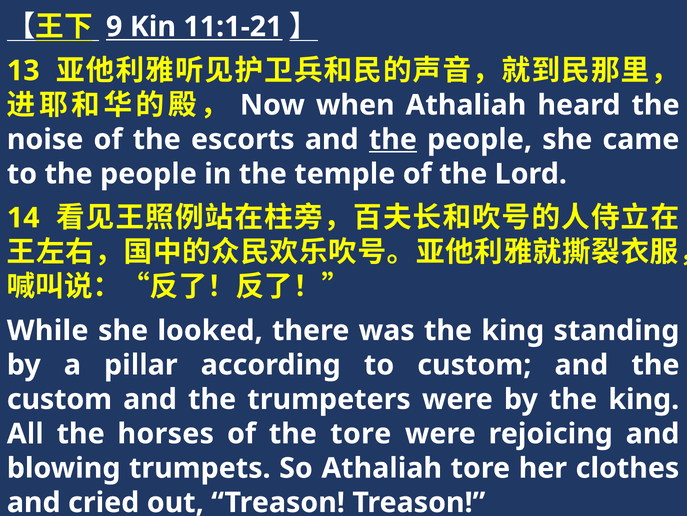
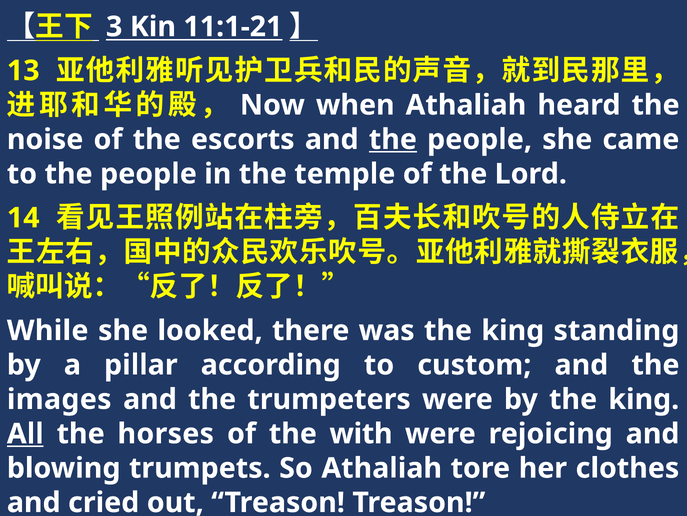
9: 9 -> 3 (114, 27)
custom: custom -> images (59, 399)
All underline: none -> present (25, 433)
the tore: tore -> with (361, 433)
